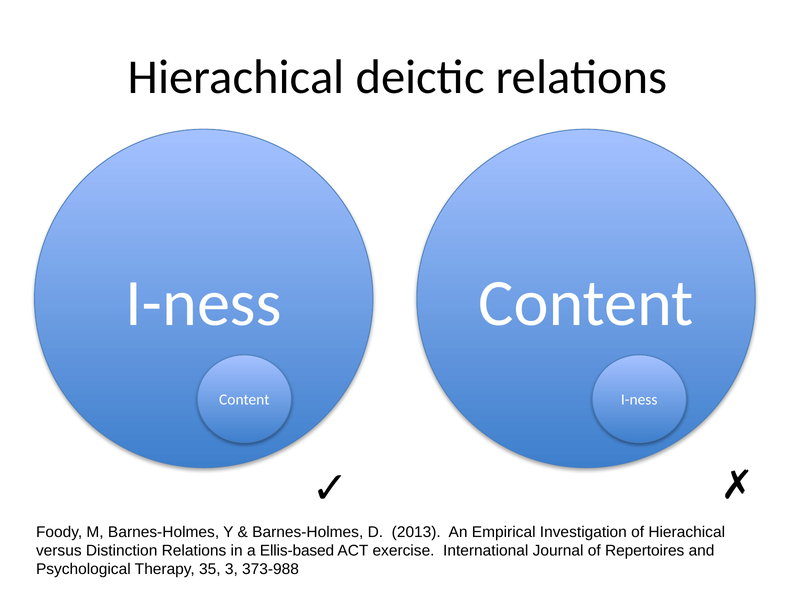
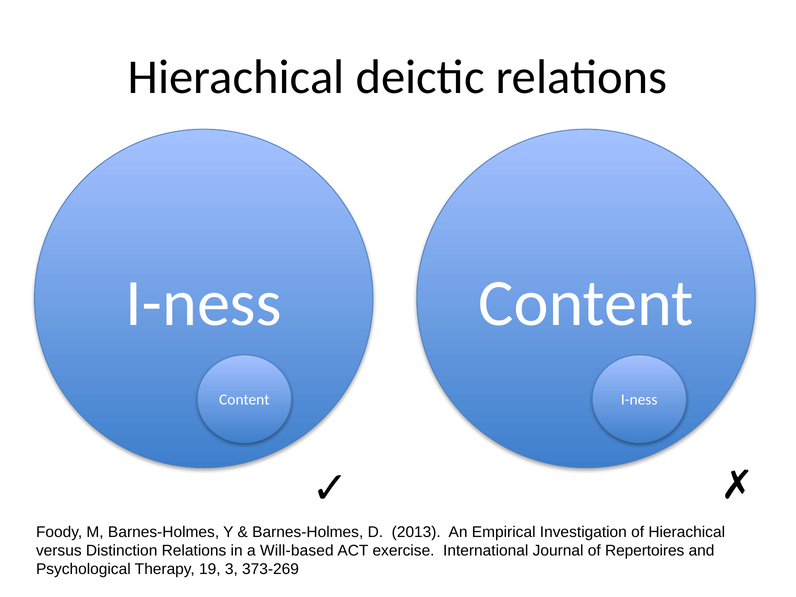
Ellis-based: Ellis-based -> Will-based (297, 551)
35: 35 -> 19 (210, 569)
373-988: 373-988 -> 373-269 (271, 569)
